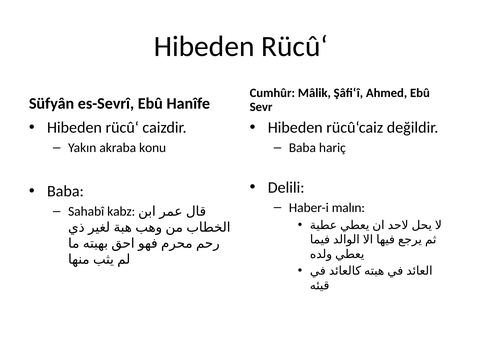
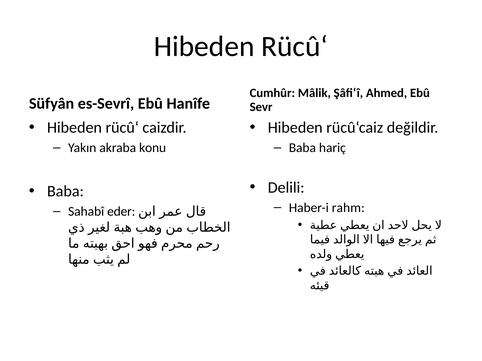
malın: malın -> rahm (348, 208)
kabz: kabz -> eder (121, 212)
